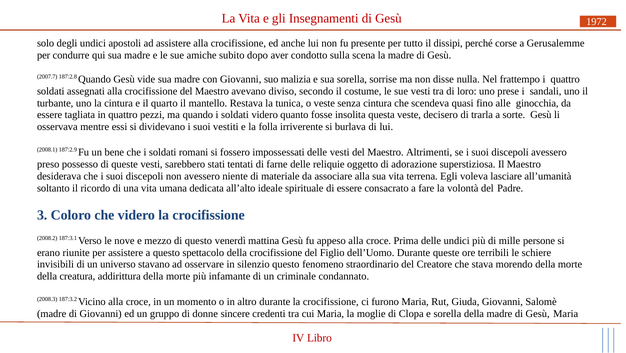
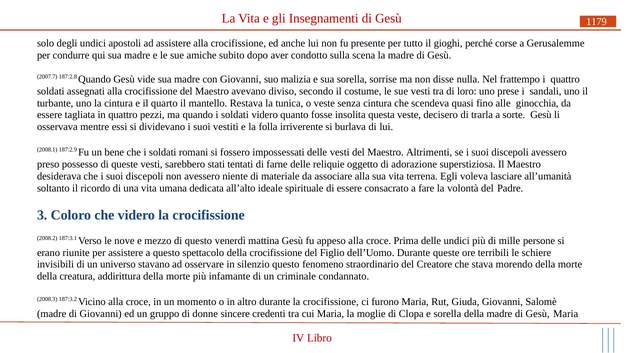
1972: 1972 -> 1179 (596, 22)
dissipi: dissipi -> gioghi (448, 43)
